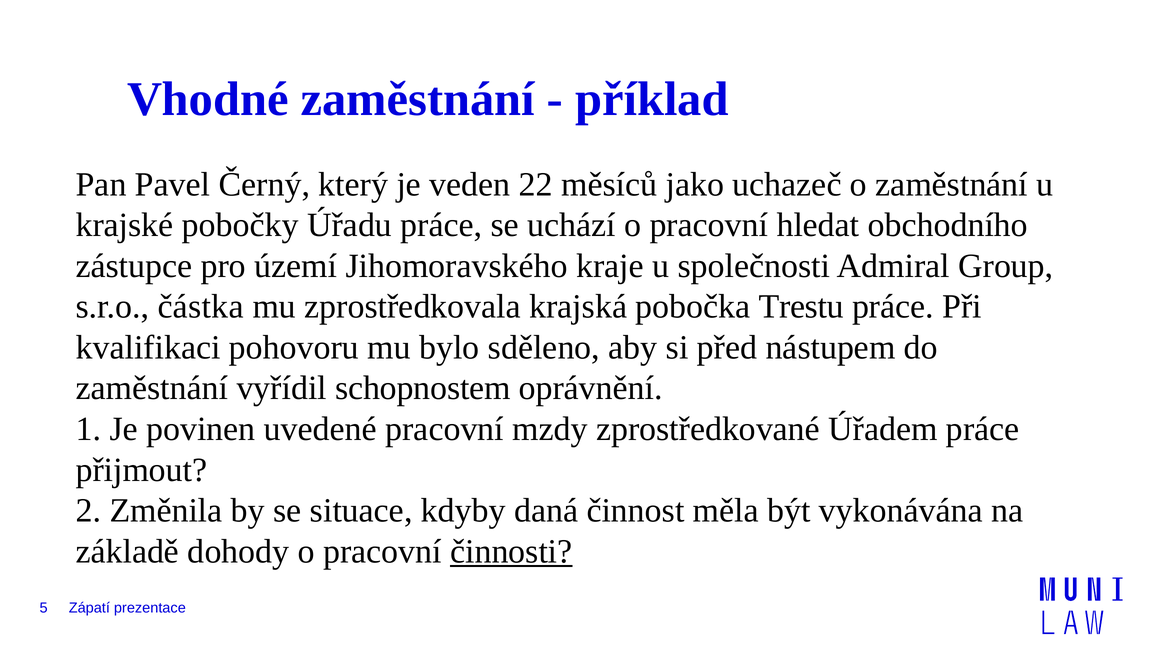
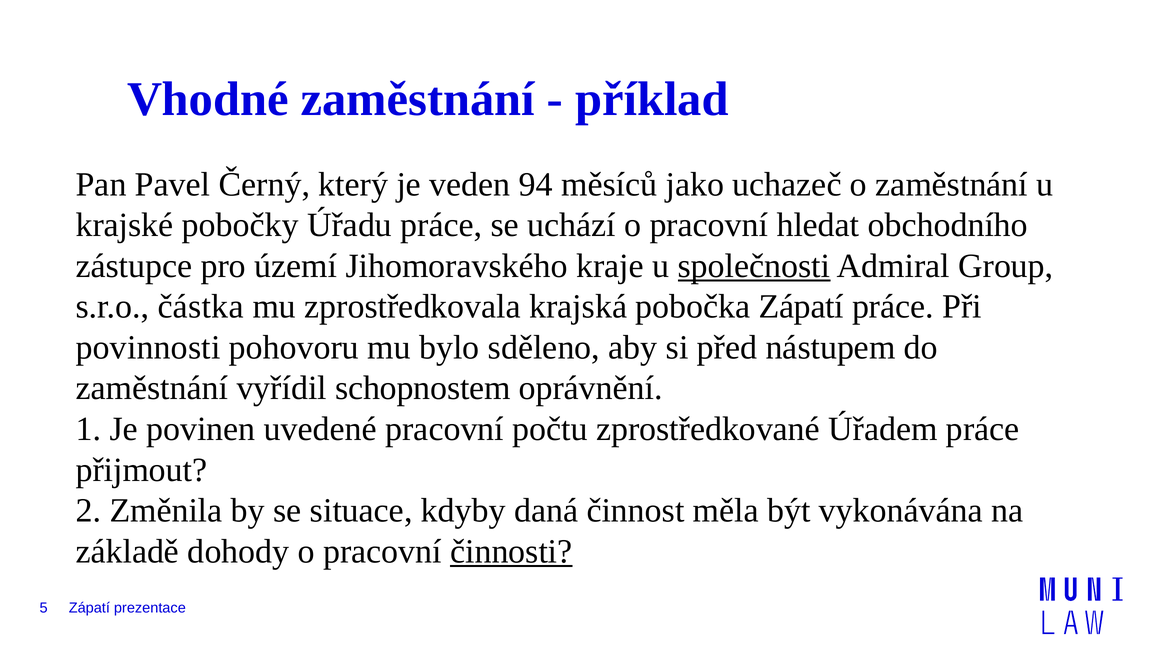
22: 22 -> 94 (536, 184)
společnosti underline: none -> present (754, 266)
pobočka Trestu: Trestu -> Zápatí (801, 307)
kvalifikaci: kvalifikaci -> povinnosti (148, 348)
mzdy: mzdy -> počtu (550, 429)
